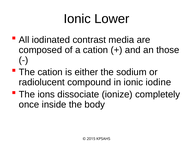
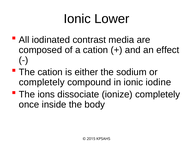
those: those -> effect (168, 50)
radiolucent: radiolucent -> completely (42, 82)
